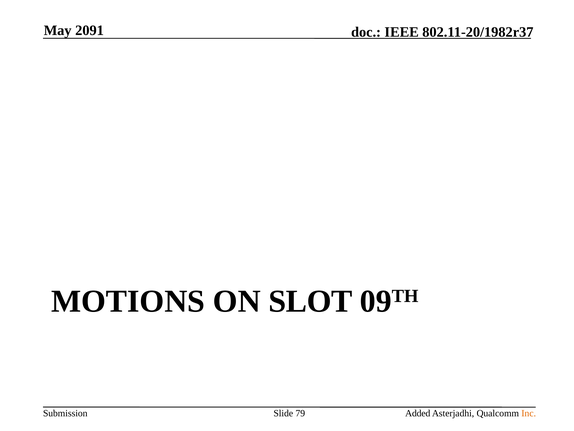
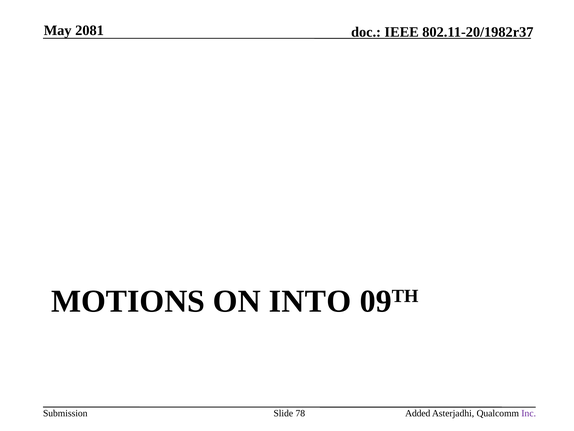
2091: 2091 -> 2081 (90, 30)
SLOT: SLOT -> INTO (310, 301)
79: 79 -> 78 (300, 413)
Inc colour: orange -> purple (529, 413)
